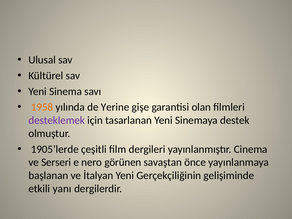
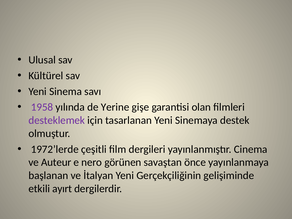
1958 colour: orange -> purple (42, 107)
1905’lerde: 1905’lerde -> 1972’lerde (55, 149)
Serseri: Serseri -> Auteur (56, 162)
yanı: yanı -> ayırt (62, 189)
